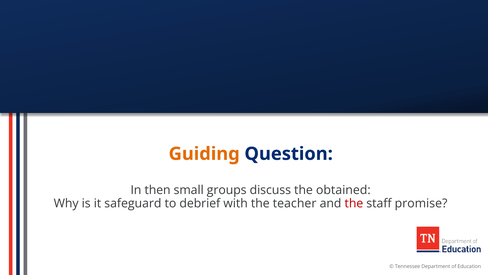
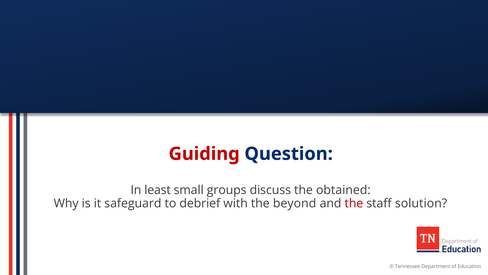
Guiding colour: orange -> red (204, 154)
then: then -> least (158, 190)
teacher: teacher -> beyond (295, 203)
promise: promise -> solution (421, 203)
